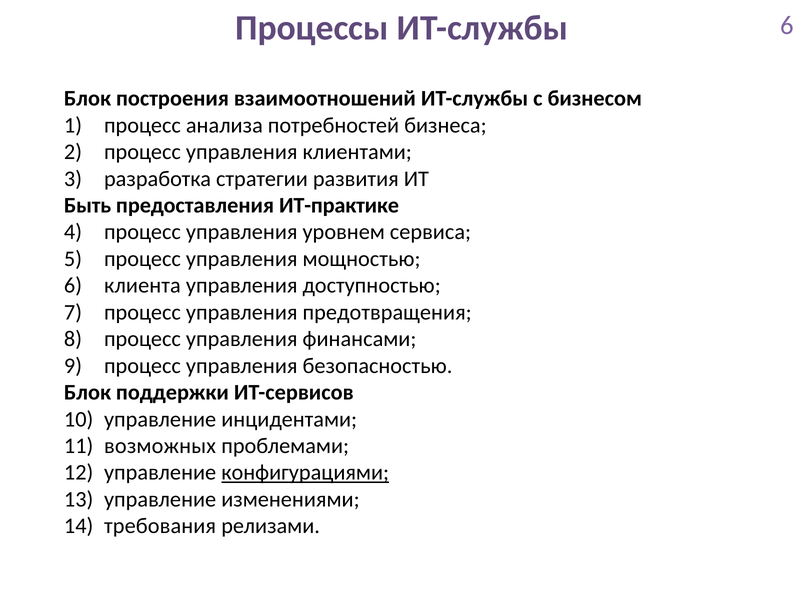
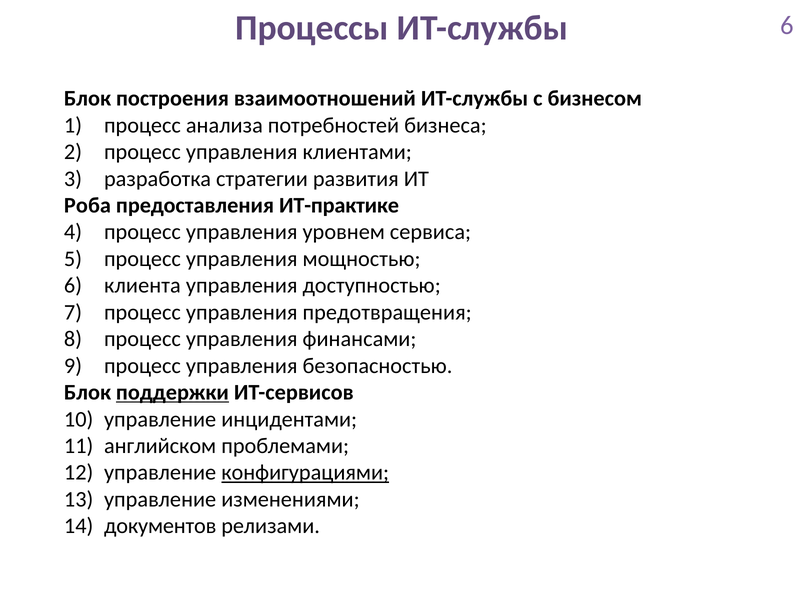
Быть: Быть -> Роба (87, 206)
поддержки underline: none -> present (172, 393)
возможных: возможных -> английском (160, 446)
требования: требования -> документов (160, 526)
